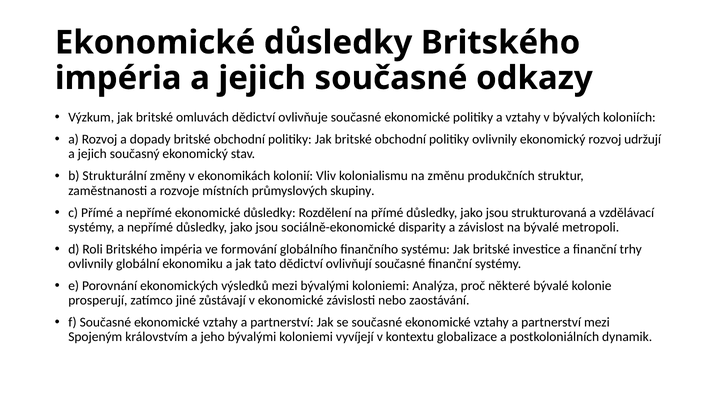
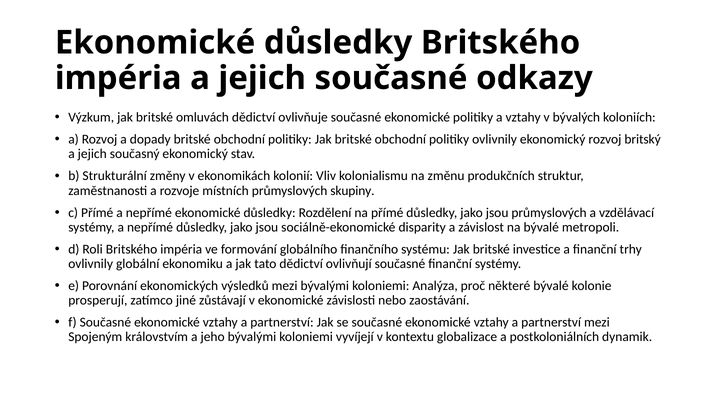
udržují: udržují -> britský (643, 140)
jsou strukturovaná: strukturovaná -> průmyslových (549, 213)
